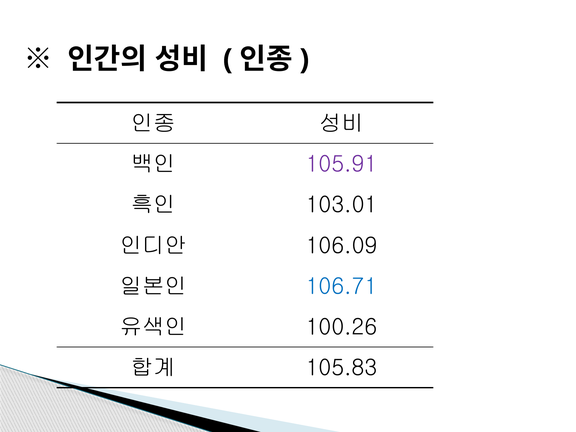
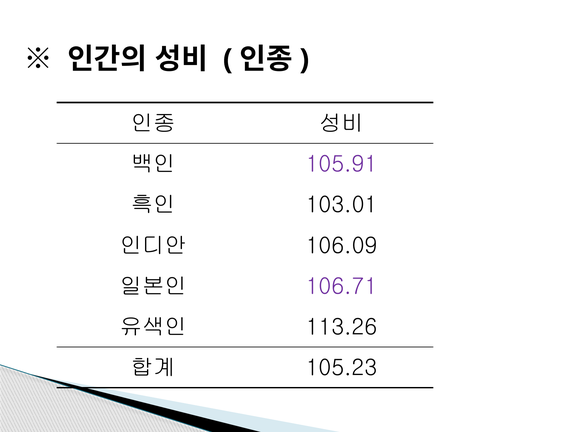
106.71 colour: blue -> purple (342, 286)
100.26: 100.26 -> 113.26 (342, 327)
105.83: 105.83 -> 105.23 (342, 368)
